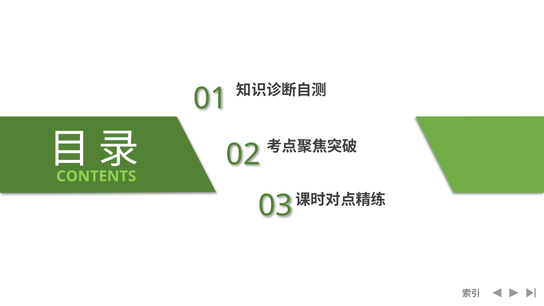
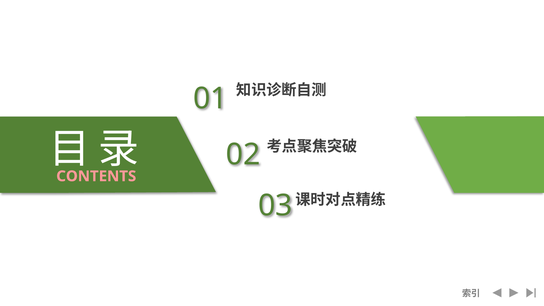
CONTENTS colour: light green -> pink (96, 176)
